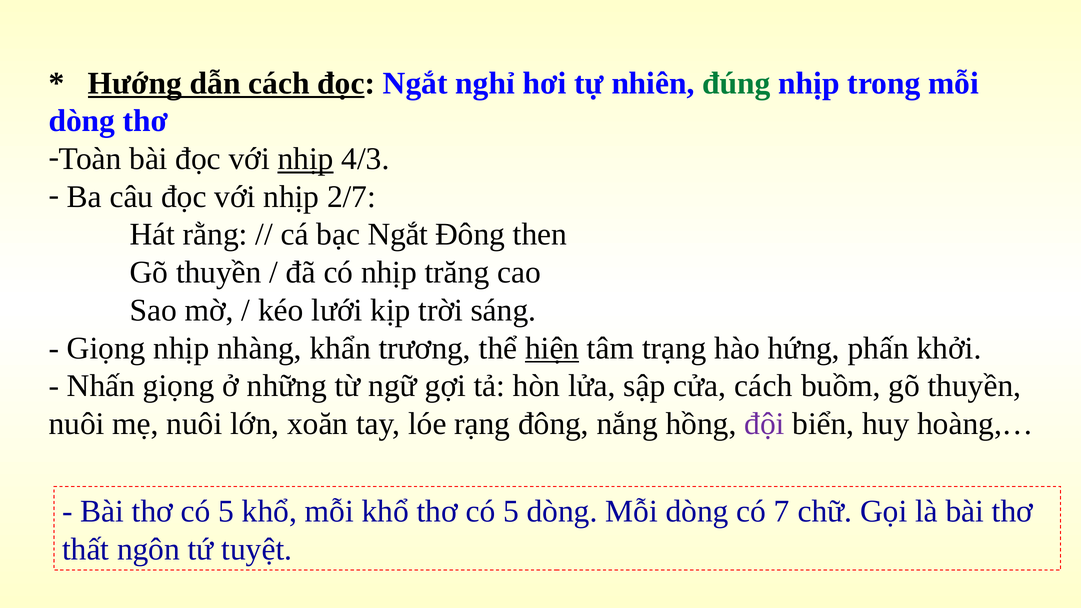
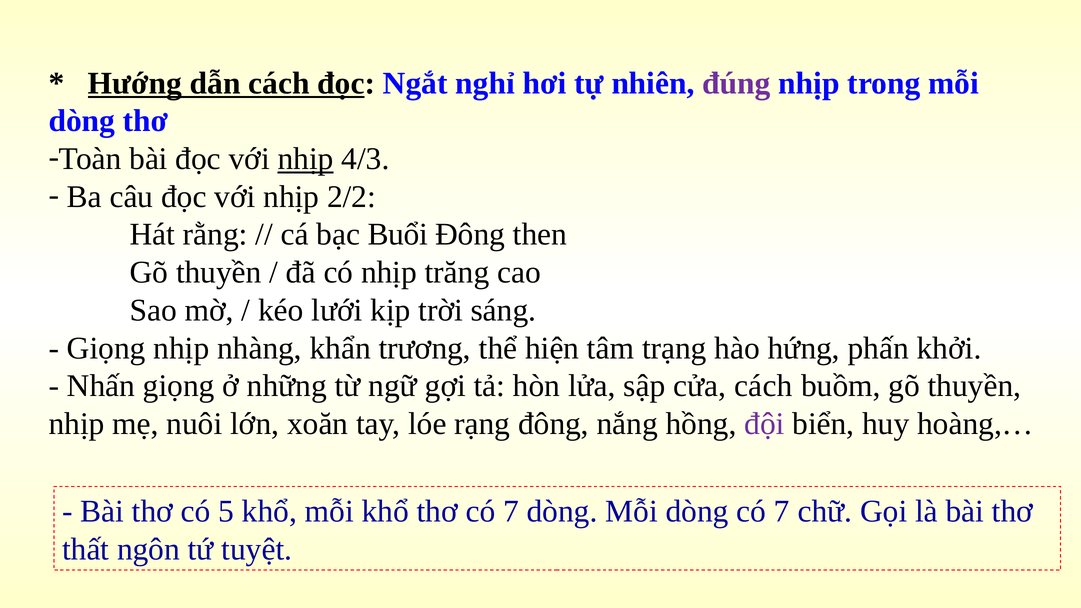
đúng colour: green -> purple (737, 83)
2/7: 2/7 -> 2/2 (352, 197)
bạc Ngắt: Ngắt -> Buổi (398, 235)
hiện underline: present -> none (552, 348)
nuôi: nuôi -> nhịp (77, 424)
khổ thơ có 5: 5 -> 7 (511, 512)
